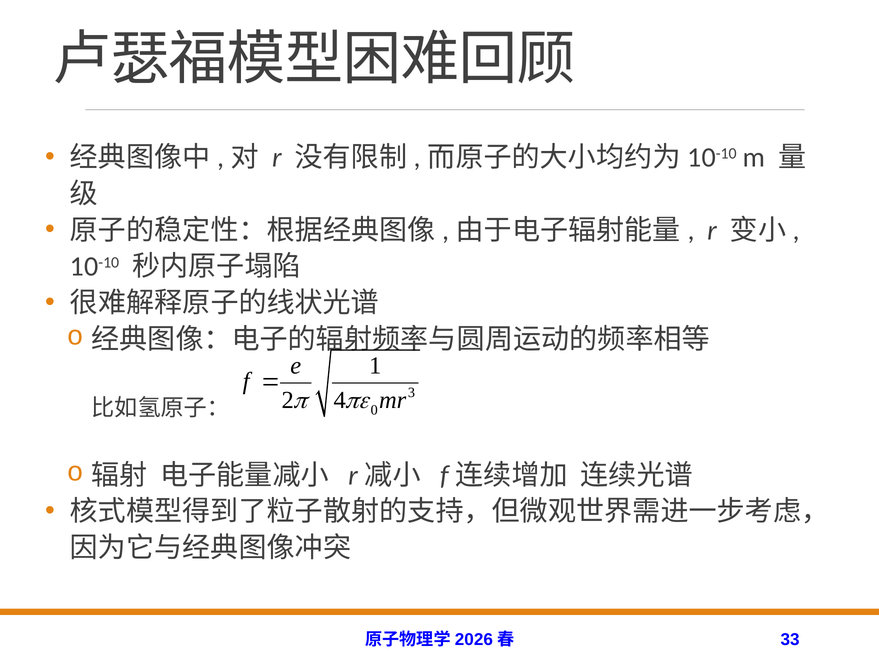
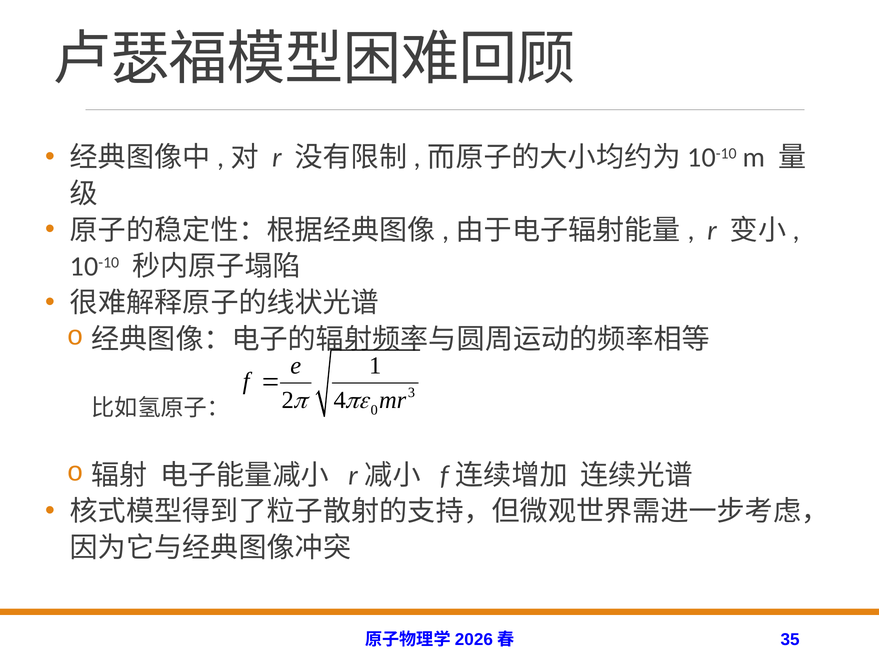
33: 33 -> 35 (790, 640)
